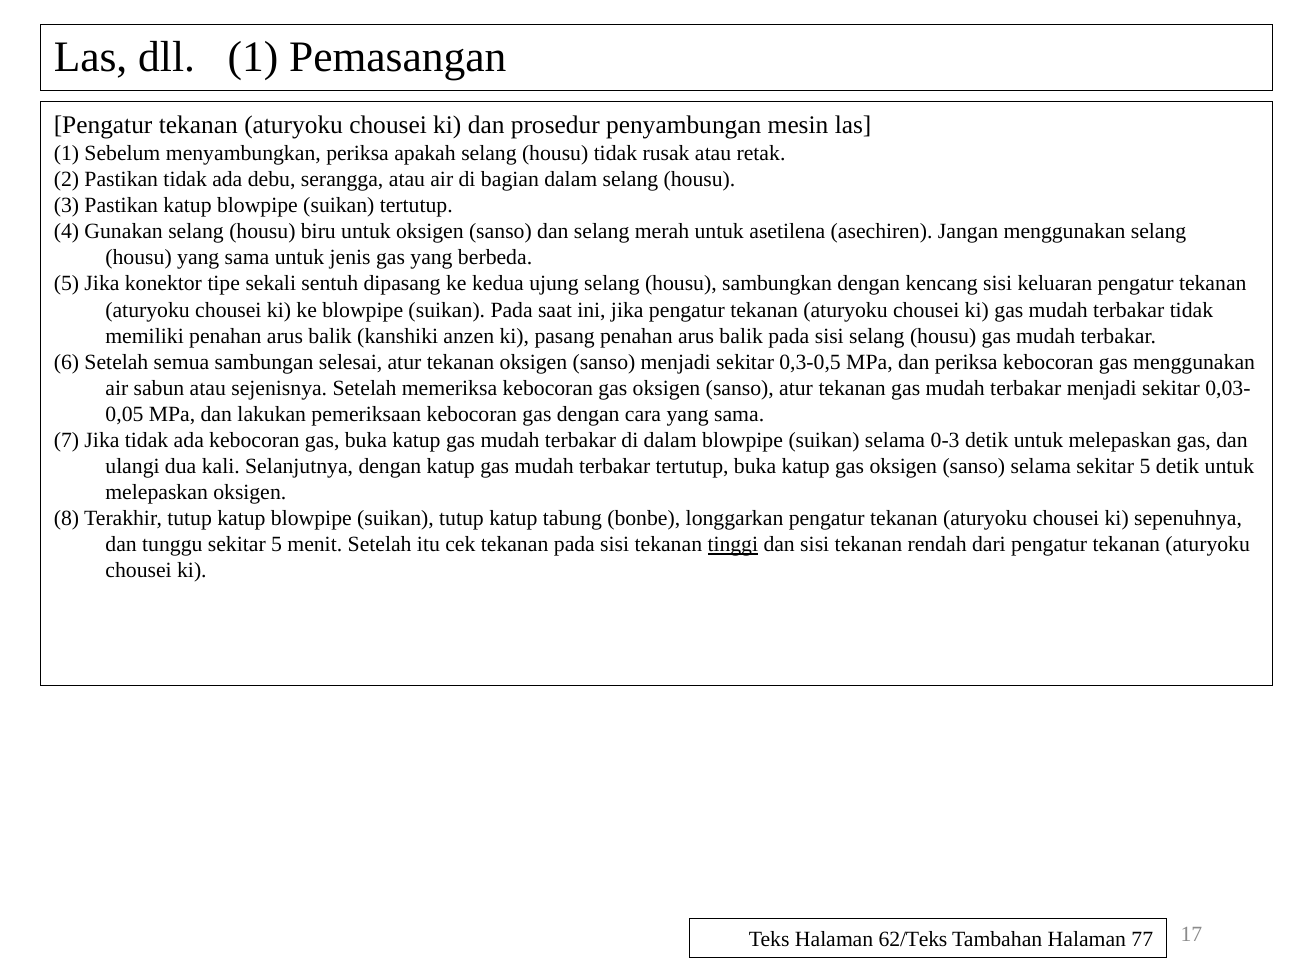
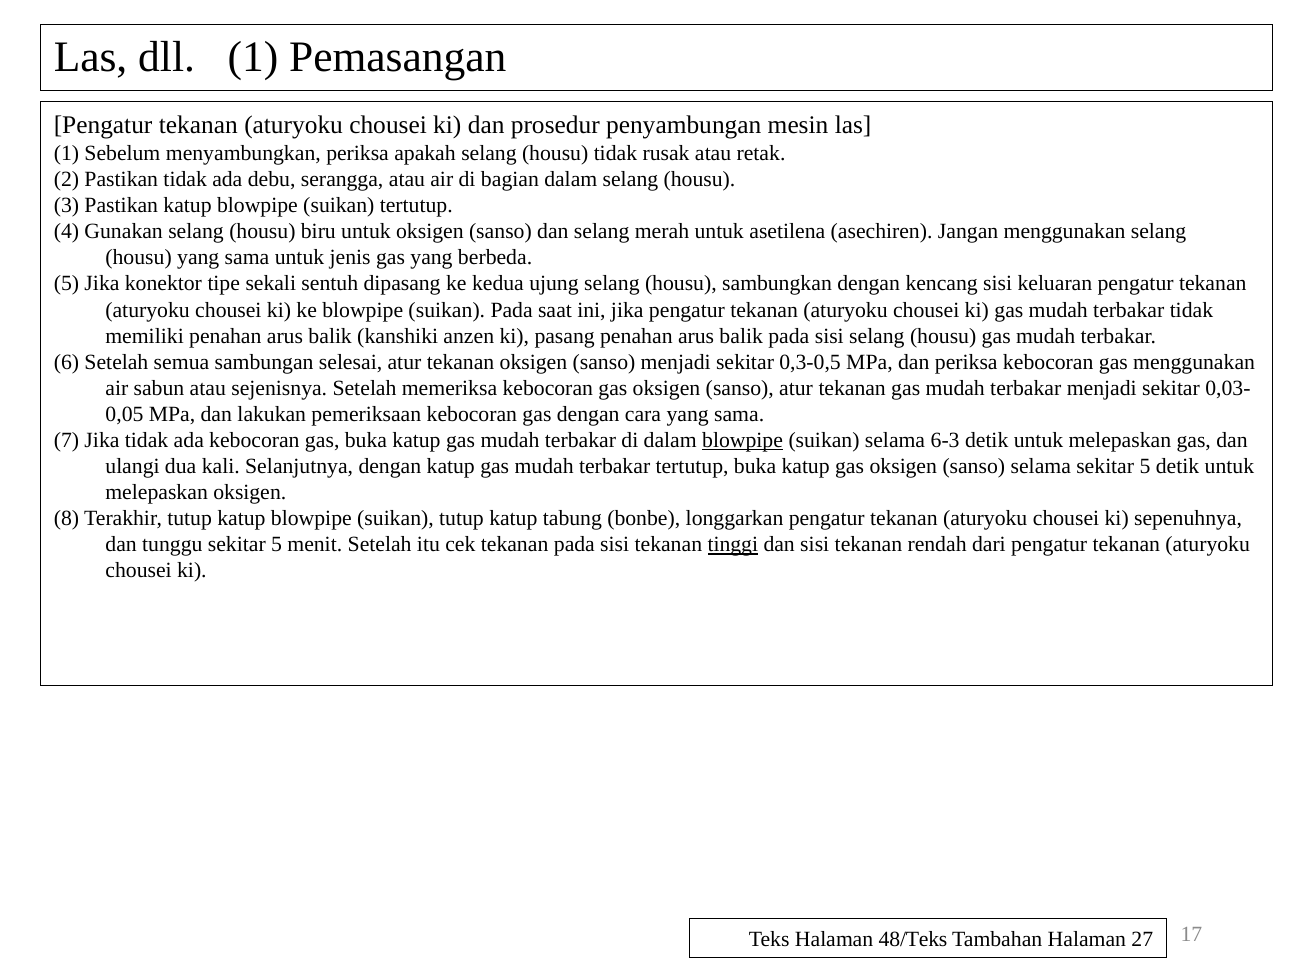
blowpipe underline: none -> present (743, 441)
0-3: 0-3 -> 6-3 (945, 441)
62/Teks: 62/Teks -> 48/Teks (913, 940)
77: 77 -> 27 (1142, 940)
